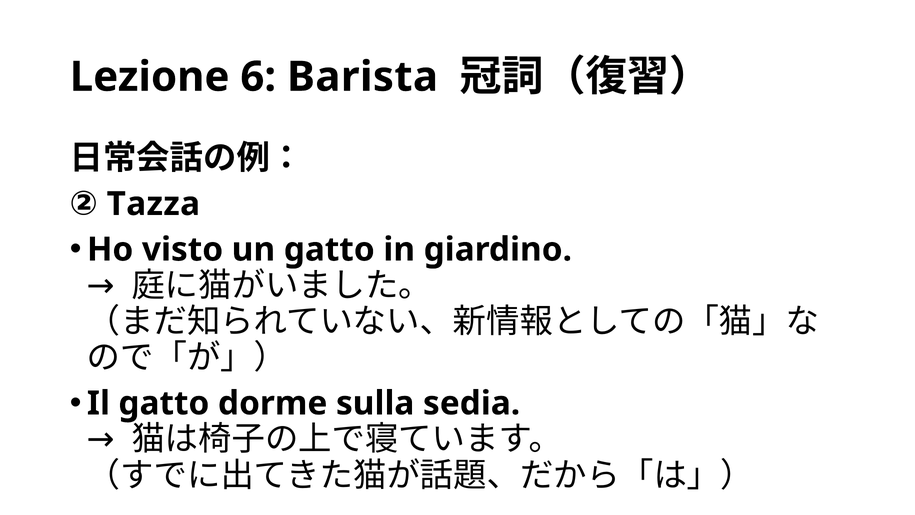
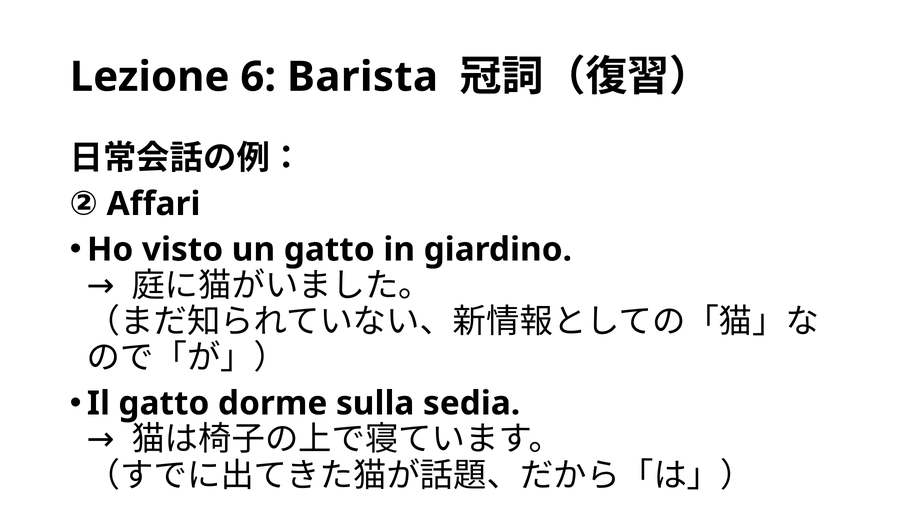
Tazza: Tazza -> Affari (154, 204)
